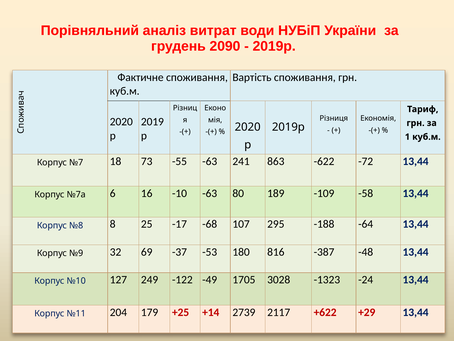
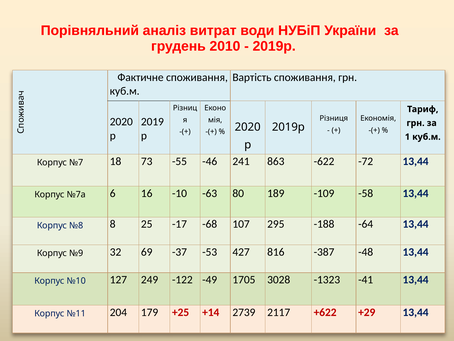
2090: 2090 -> 2010 (225, 46)
-55 -63: -63 -> -46 (210, 161)
180: 180 -> 427 (241, 252)
-24: -24 -> -41 (366, 279)
